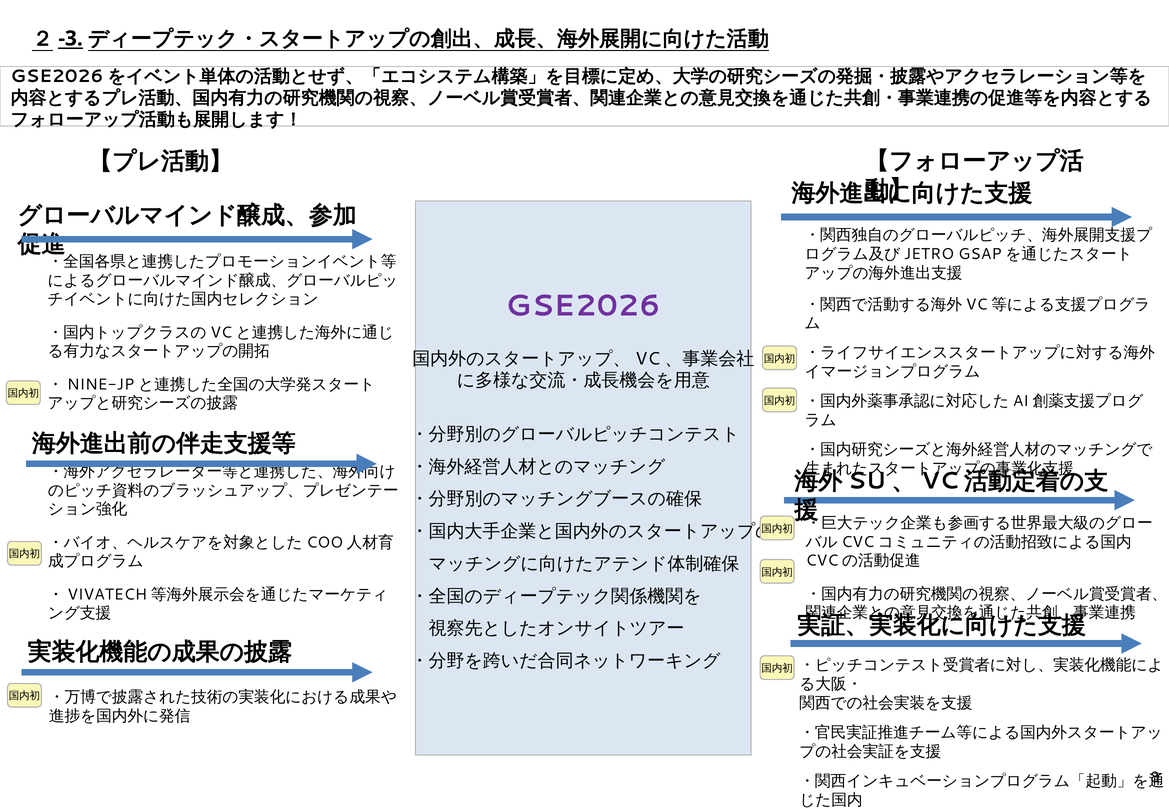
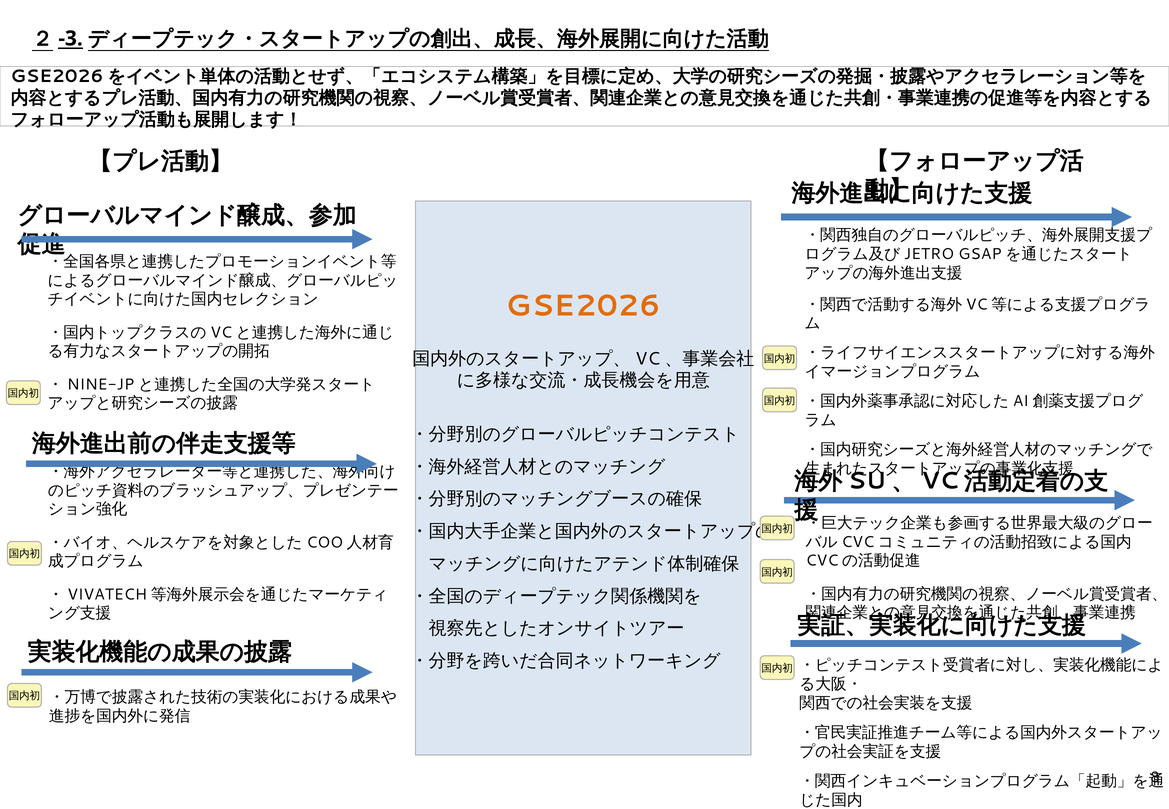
GSE2026 colour: purple -> orange (583, 306)
